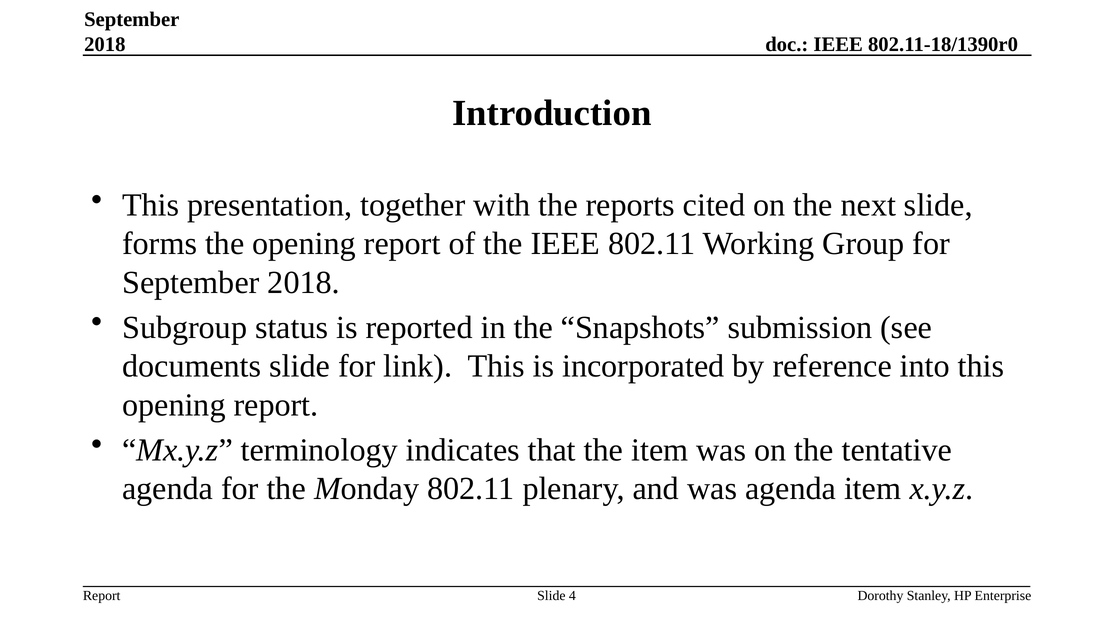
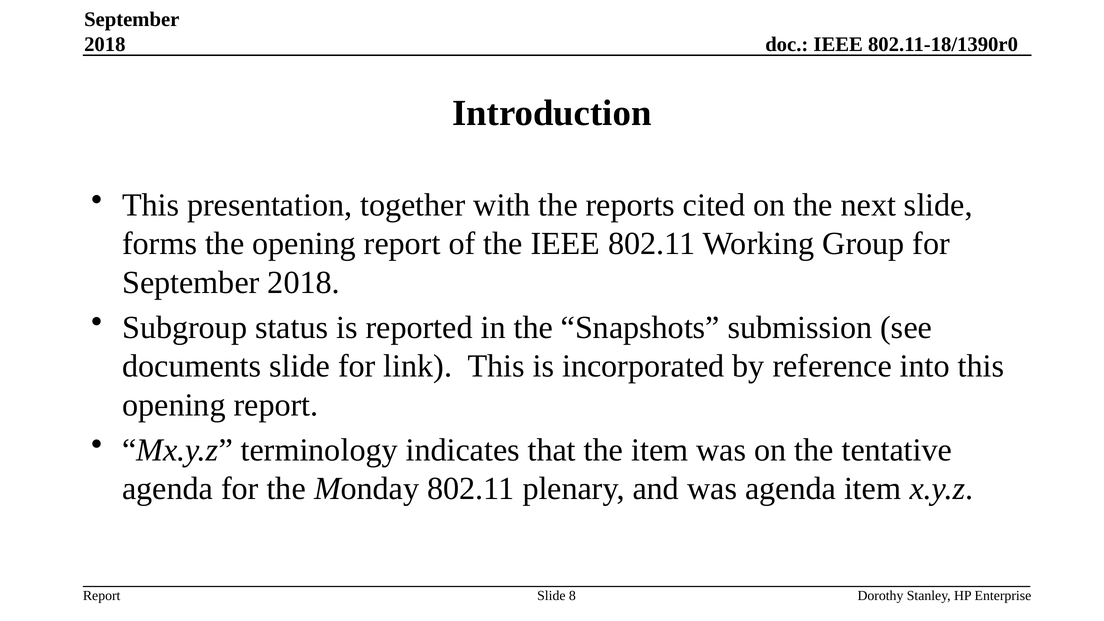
4: 4 -> 8 (572, 596)
